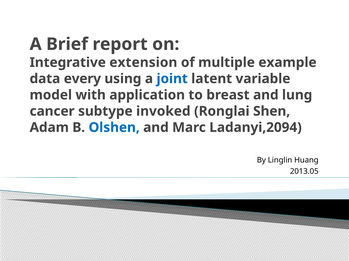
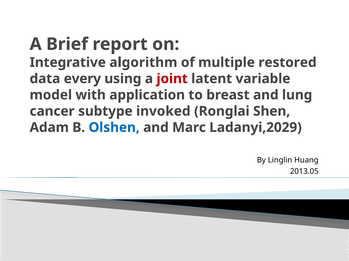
extension: extension -> algorithm (143, 63)
example: example -> restored (287, 63)
joint colour: blue -> red (172, 79)
Ladanyi,2094: Ladanyi,2094 -> Ladanyi,2029 (256, 128)
